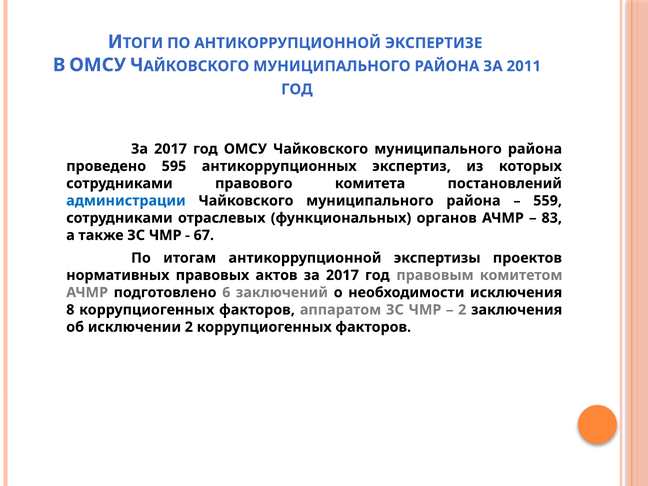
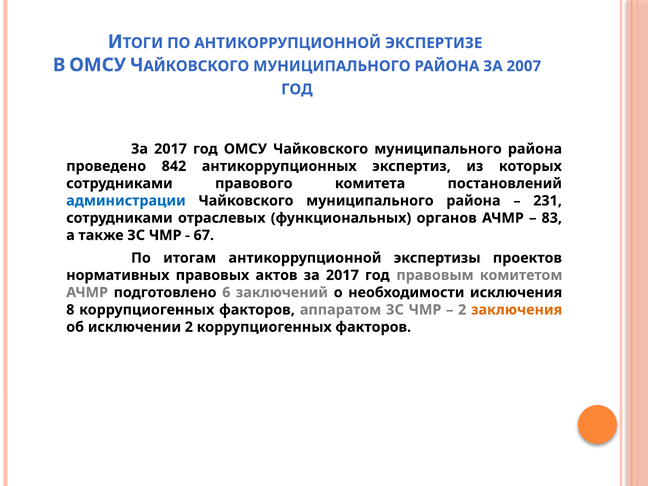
2011: 2011 -> 2007 (524, 66)
595: 595 -> 842 (174, 166)
559: 559 -> 231 (548, 201)
заключения colour: black -> orange (517, 310)
